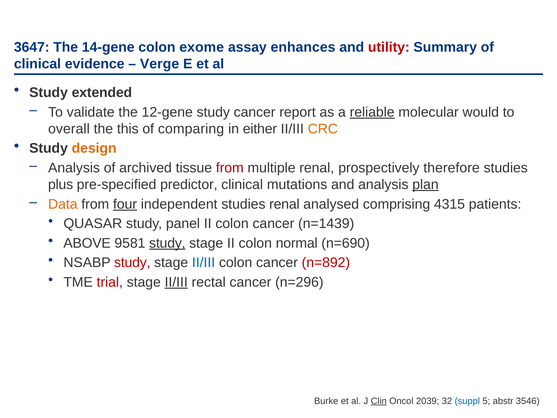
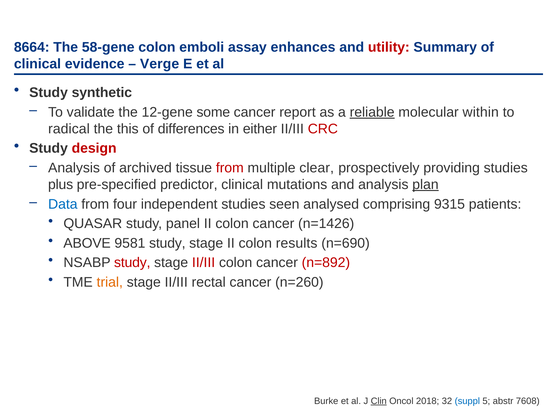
3647: 3647 -> 8664 (32, 47)
14-gene: 14-gene -> 58-gene (108, 47)
exome: exome -> emboli (202, 47)
extended: extended -> synthetic (102, 93)
12-gene study: study -> some (213, 112)
would: would -> within (481, 112)
overall: overall -> radical (69, 129)
comparing: comparing -> differences (191, 129)
CRC colour: orange -> red (323, 129)
design colour: orange -> red (94, 148)
multiple renal: renal -> clear (317, 168)
therefore: therefore -> providing (452, 168)
Data colour: orange -> blue (63, 204)
four underline: present -> none (125, 204)
studies renal: renal -> seen (284, 204)
4315: 4315 -> 9315 (449, 204)
n=1439: n=1439 -> n=1426 (326, 223)
study underline: present -> none (167, 243)
normal: normal -> results (297, 243)
II/III colour: blue -> red (204, 262)
trial colour: red -> orange (110, 282)
II/III underline: present -> none (176, 282)
n=296: n=296 -> n=260 (299, 282)
2039: 2039 -> 2018 (428, 401)
3546: 3546 -> 7608 (528, 401)
